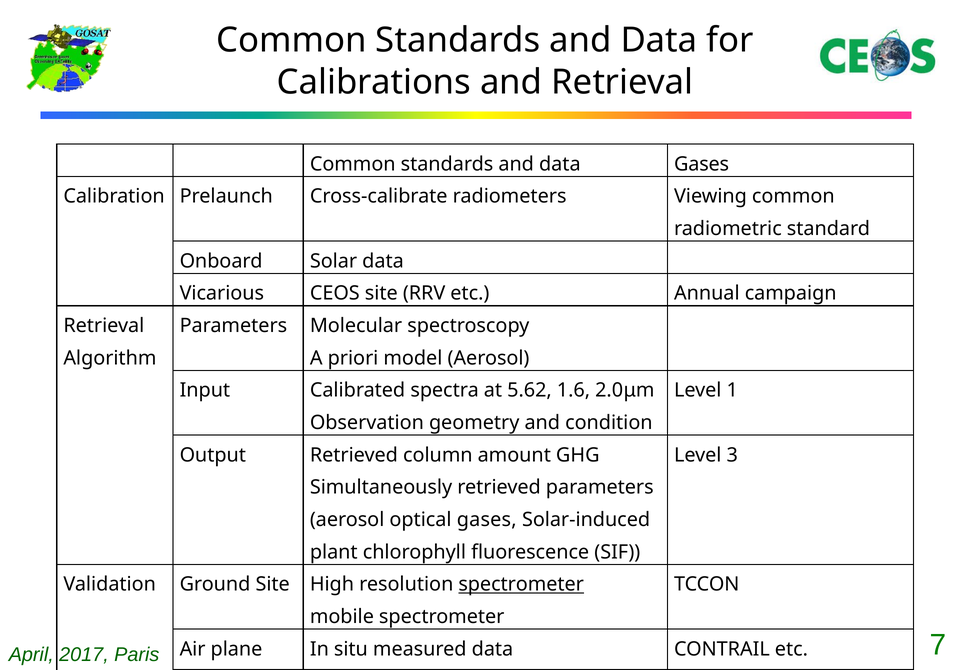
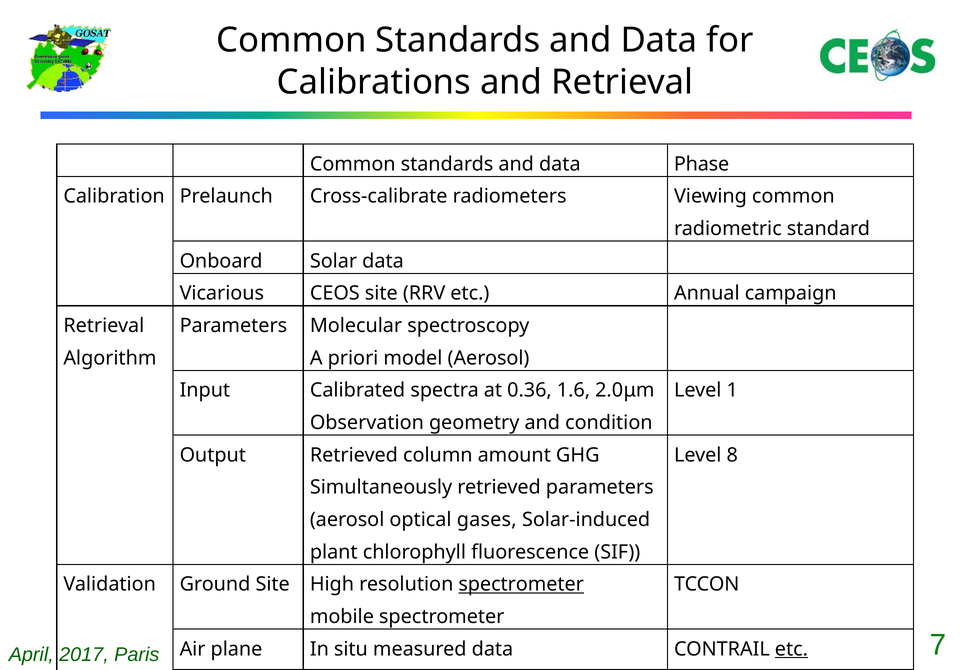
data Gases: Gases -> Phase (702, 164)
5.62: 5.62 -> 0.36 (530, 391)
3: 3 -> 8 (732, 455)
etc underline: none -> present (791, 649)
